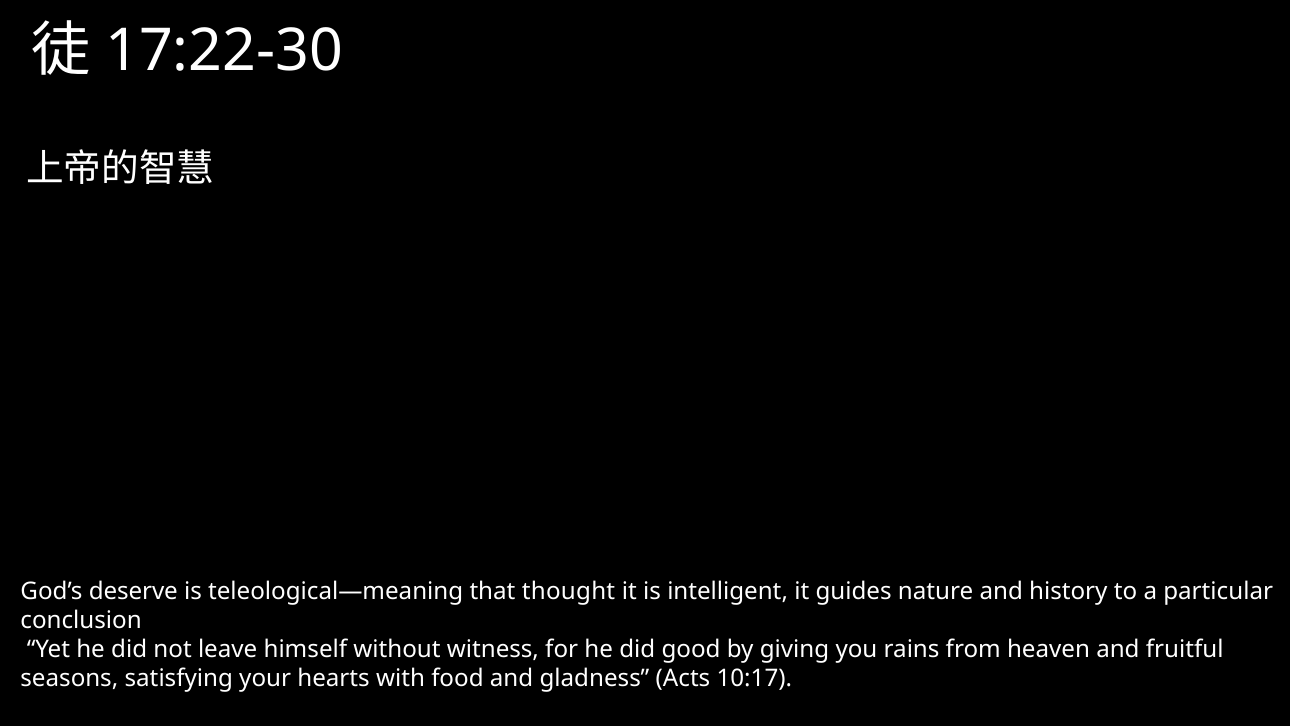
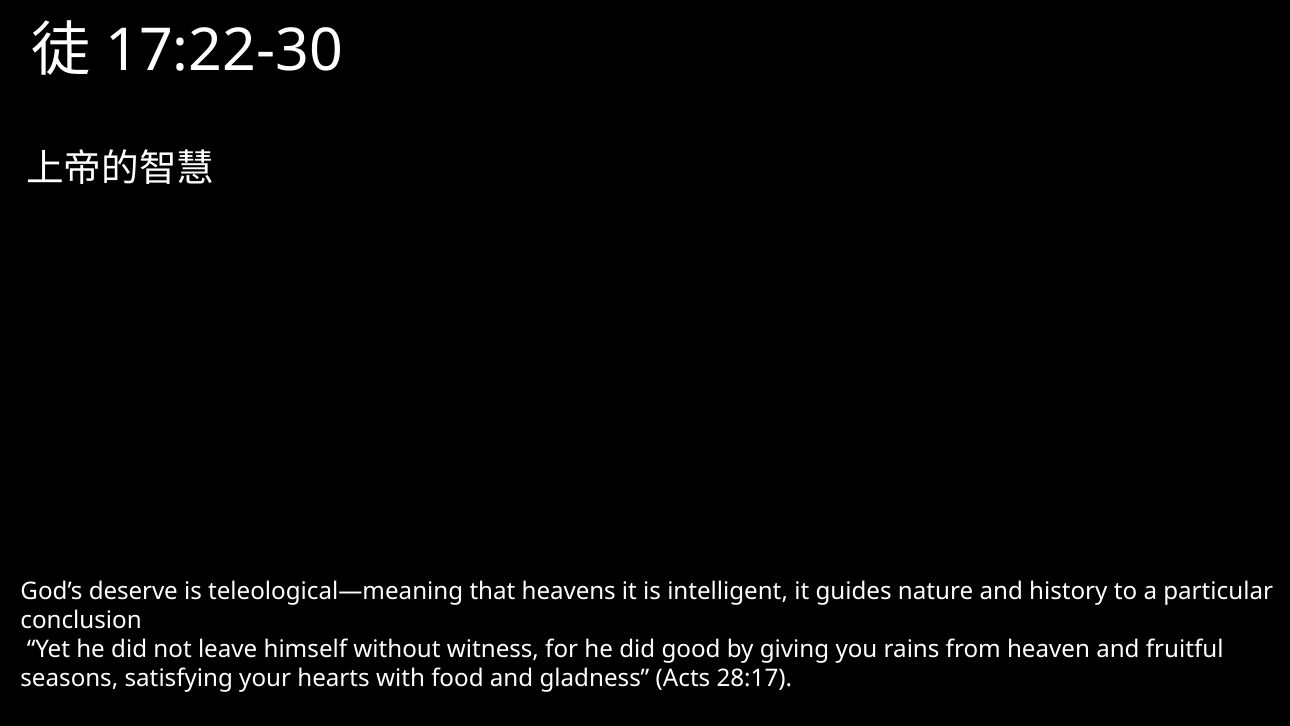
thought: thought -> heavens (569, 591)
10:17: 10:17 -> 28:17 (754, 678)
